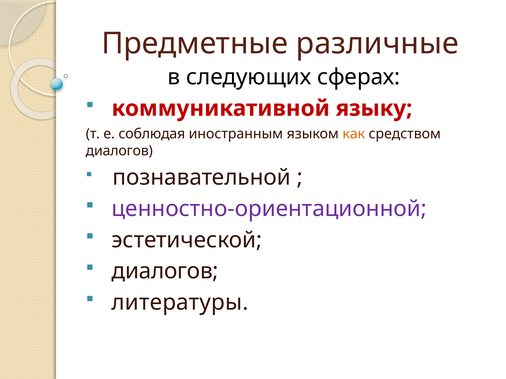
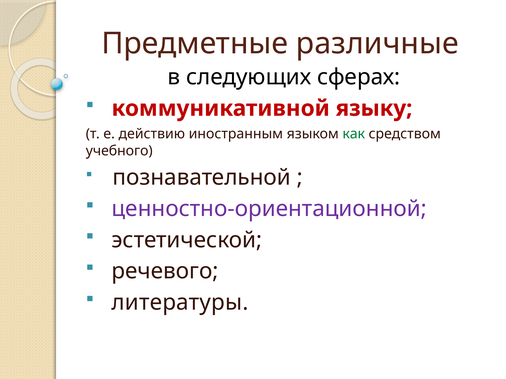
соблюдая: соблюдая -> действию (152, 134)
как colour: orange -> green (354, 134)
диалогов: диалогов -> учебного (119, 151)
диалогов: диалогов -> речевого (165, 272)
